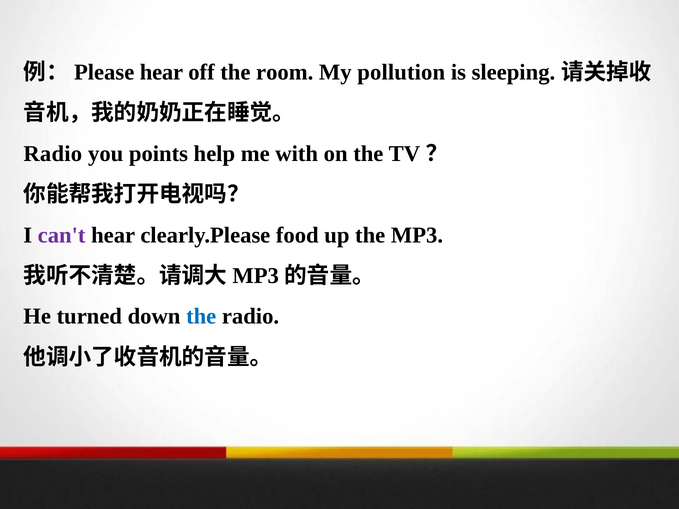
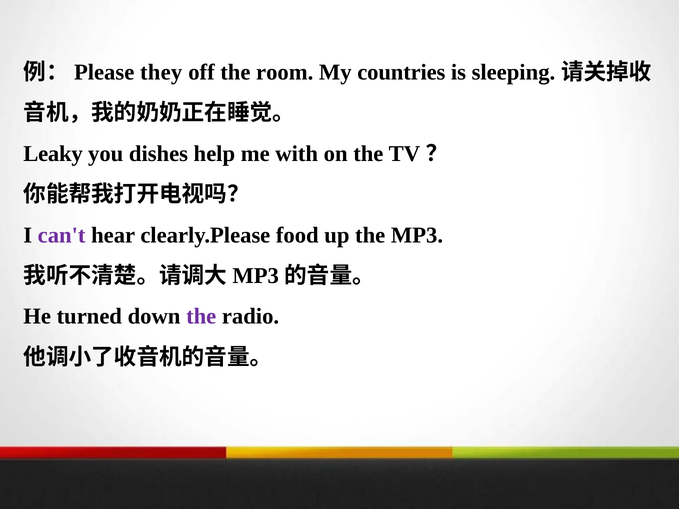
hear: hear -> they (161, 72)
pollution: pollution -> countries (401, 72)
Radio: Radio -> Leaky (53, 154)
points: points -> dishes (158, 154)
the colour: blue -> purple (201, 317)
